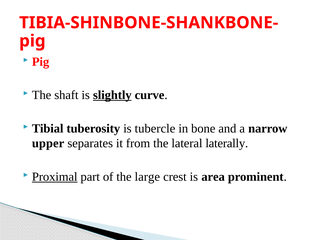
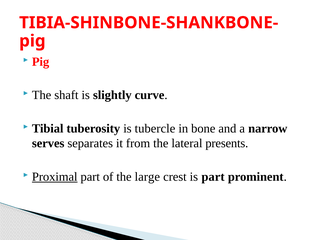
slightly underline: present -> none (112, 95)
upper: upper -> serves (48, 143)
laterally: laterally -> presents (227, 143)
is area: area -> part (213, 177)
